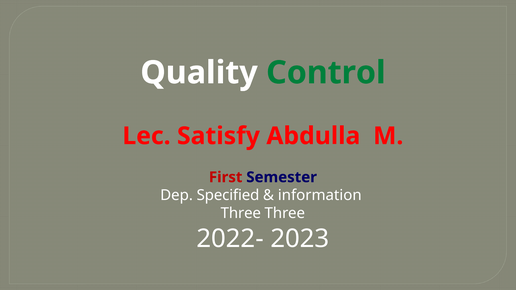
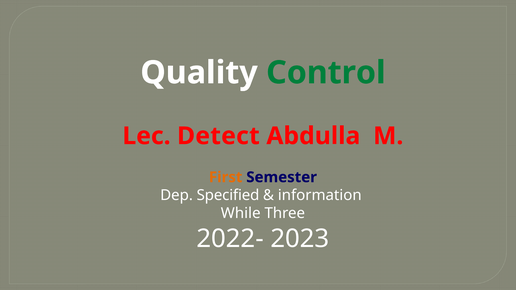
Satisfy: Satisfy -> Detect (218, 136)
First colour: red -> orange (226, 177)
Three: Three -> While (241, 214)
